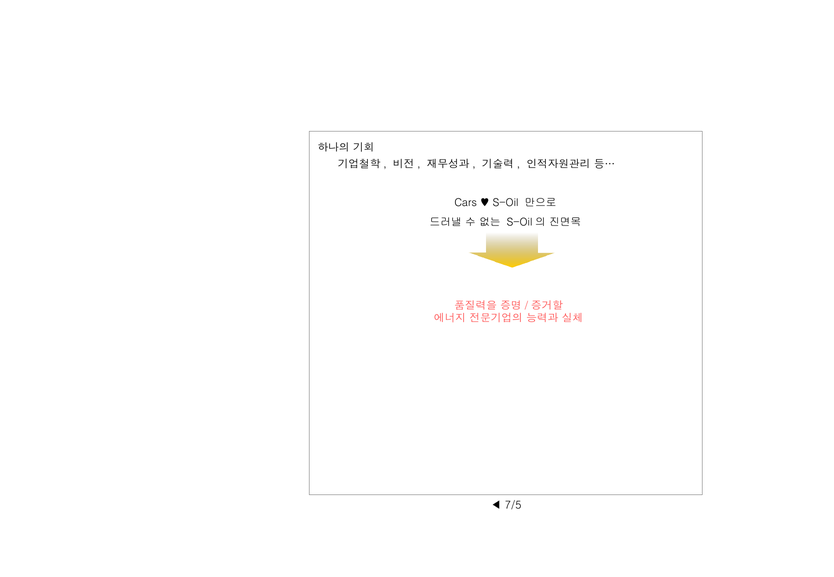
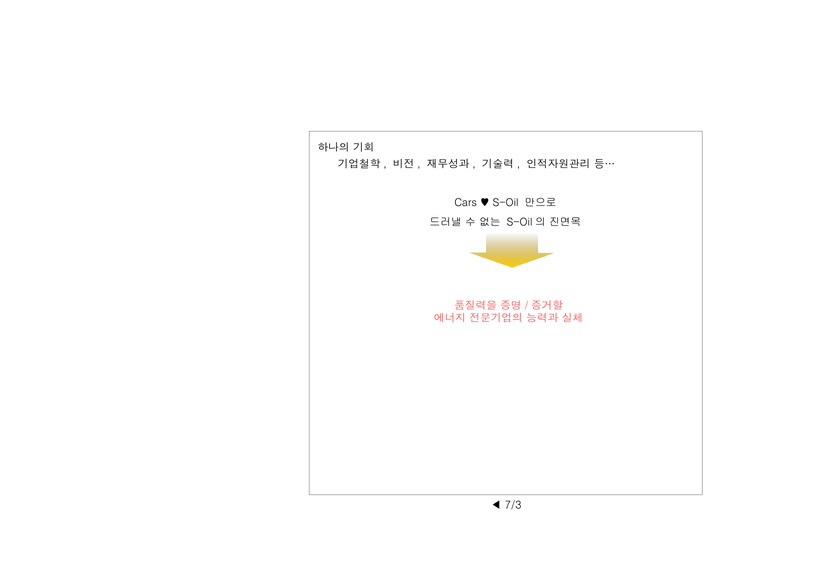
7/5: 7/5 -> 7/3 (513, 506)
